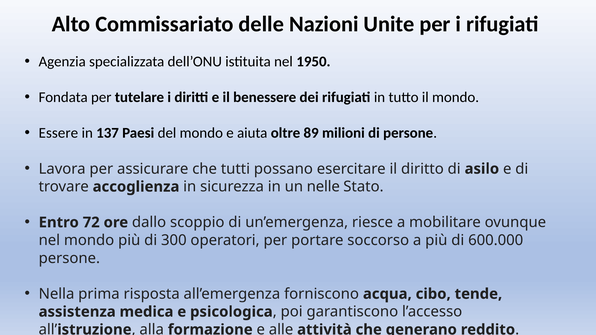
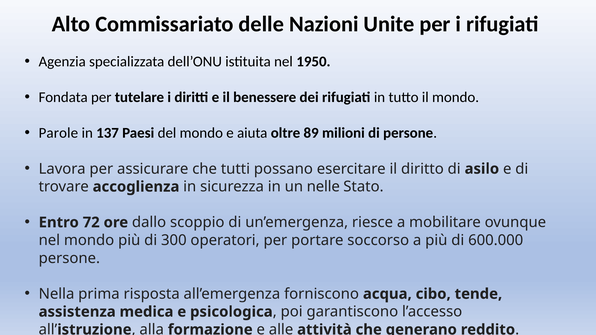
Essere: Essere -> Parole (58, 133)
